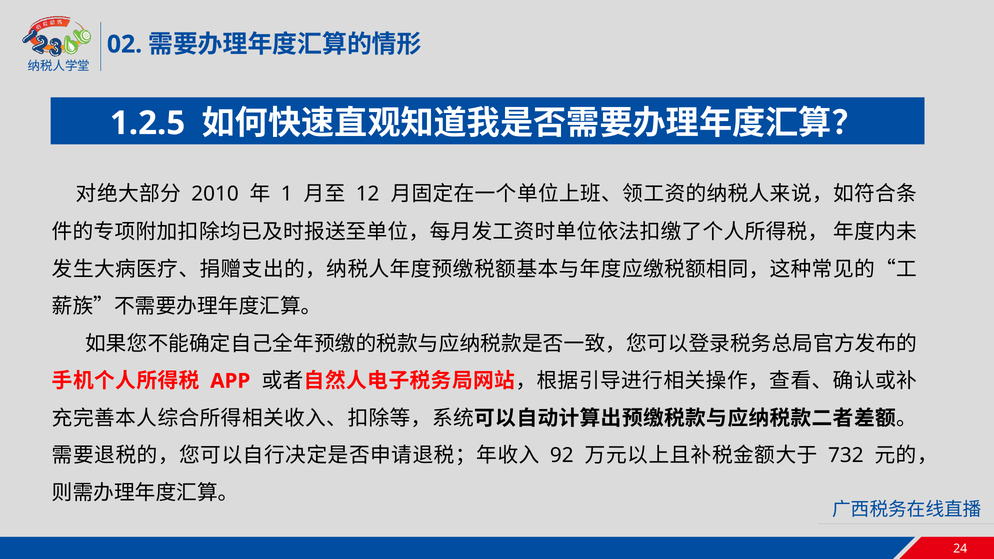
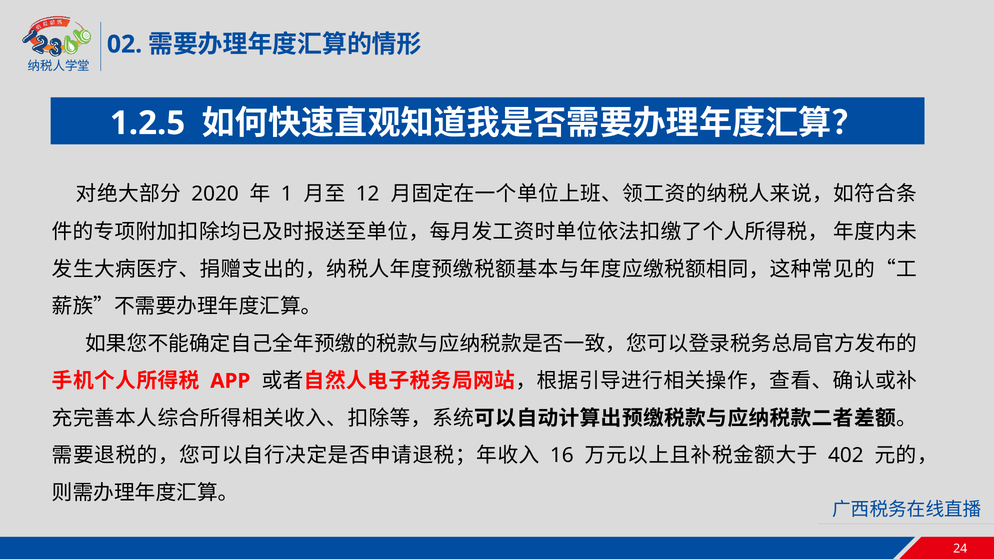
2010: 2010 -> 2020 (215, 194)
92: 92 -> 16 (562, 456)
732: 732 -> 402 (846, 456)
